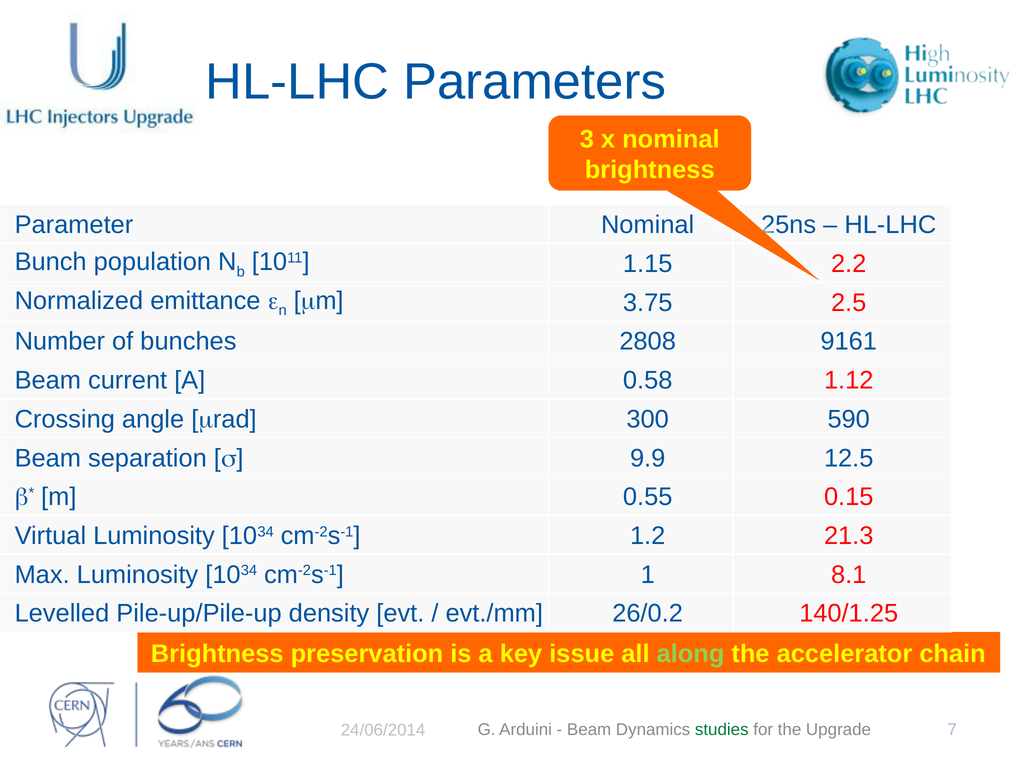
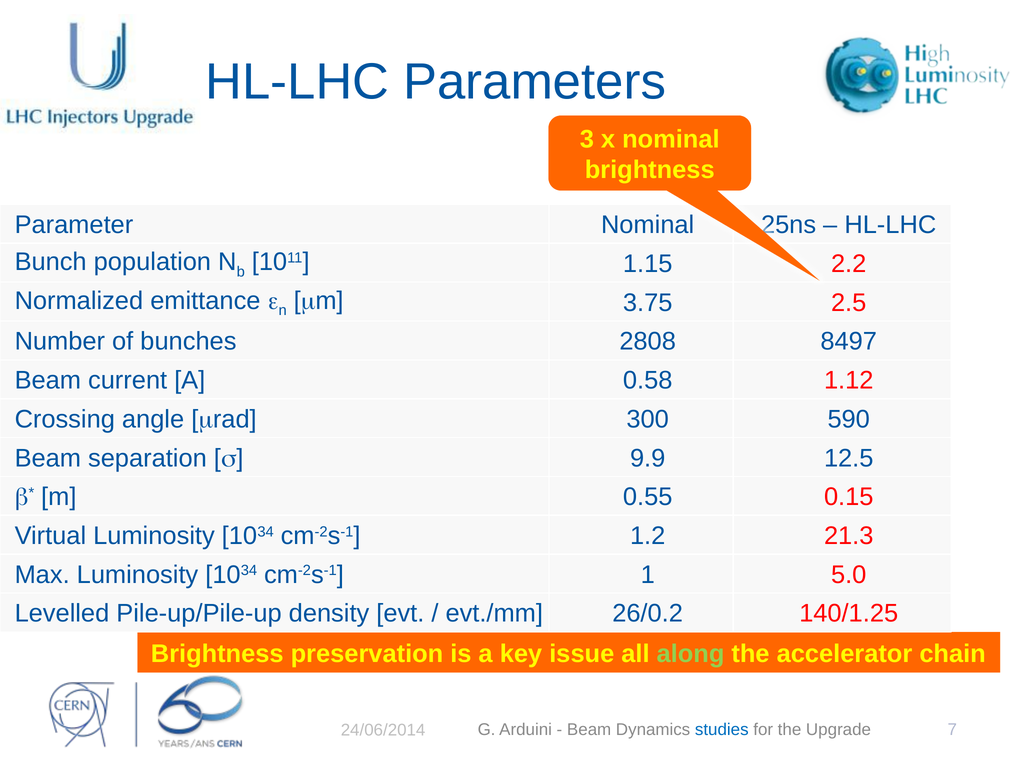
9161: 9161 -> 8497 (849, 341)
8.1: 8.1 -> 5.0 (849, 574)
studies colour: green -> blue (722, 729)
